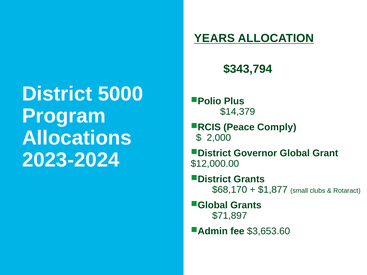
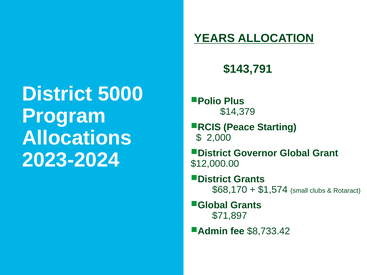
$343,794: $343,794 -> $143,791 (248, 69)
Comply: Comply -> Starting (277, 127)
$1,877: $1,877 -> $1,574 (273, 190)
$3,653.60: $3,653.60 -> $8,733.42 (269, 231)
